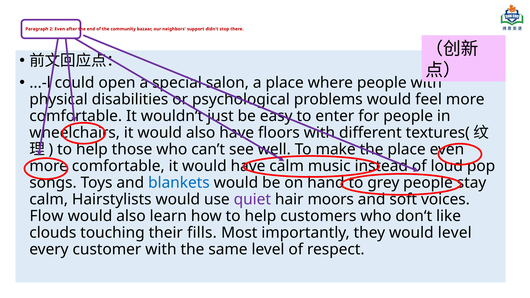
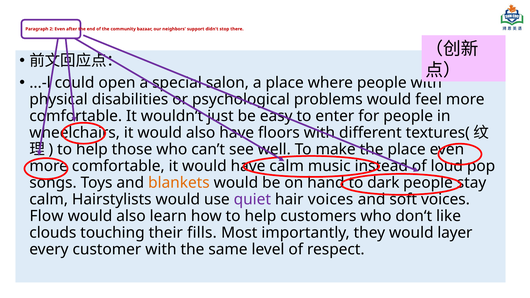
blankets colour: blue -> orange (179, 183)
grey: grey -> dark (383, 183)
hair moors: moors -> voices (331, 199)
would level: level -> layer (455, 233)
